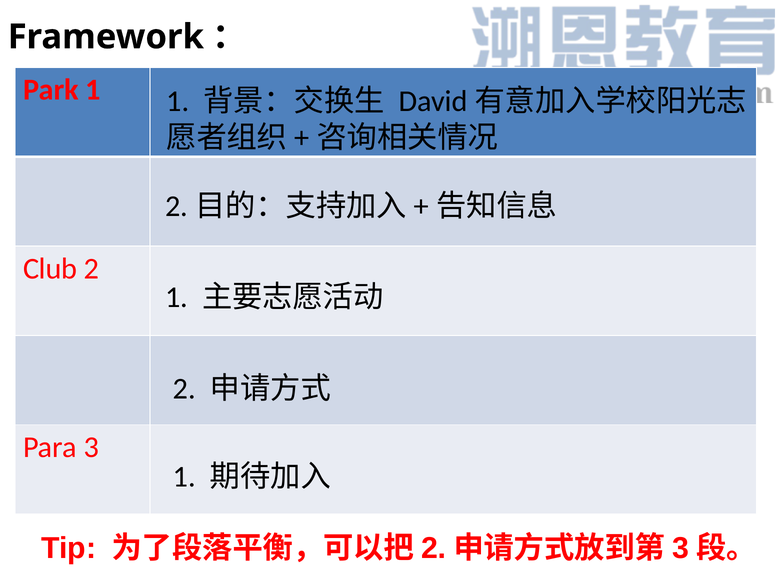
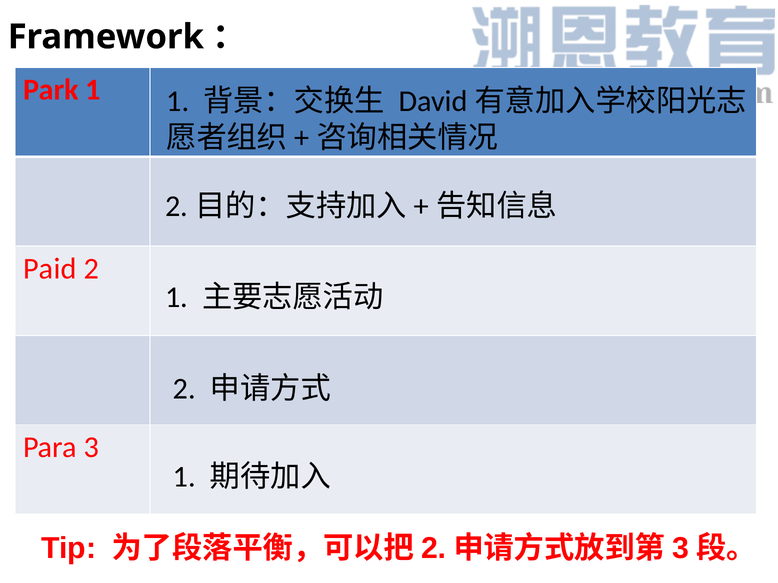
Club: Club -> Paid (50, 269)
